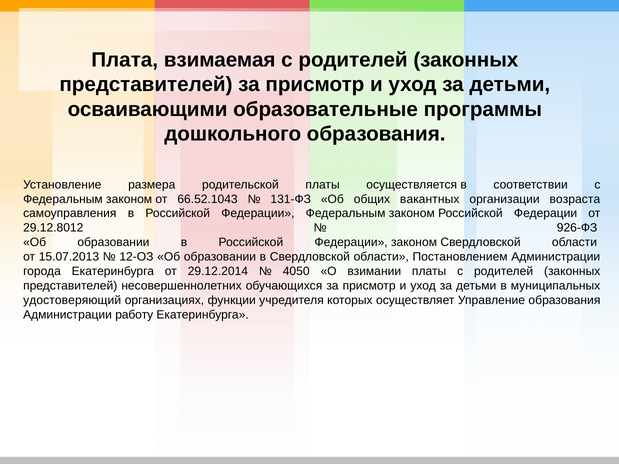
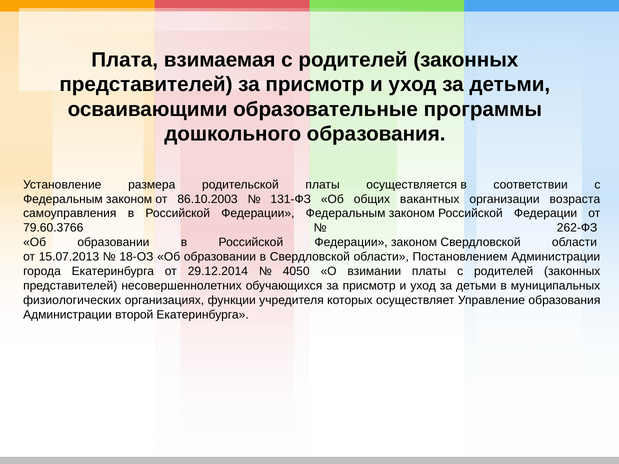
66.52.1043: 66.52.1043 -> 86.10.2003 (208, 199)
29.12.8012: 29.12.8012 -> 79.60.3766 (53, 228)
926-ФЗ: 926-ФЗ -> 262-ФЗ (577, 228)
12-ОЗ: 12-ОЗ -> 18-ОЗ (136, 257)
удостоверяющий: удостоверяющий -> физиологических (72, 300)
работу: работу -> второй (134, 315)
